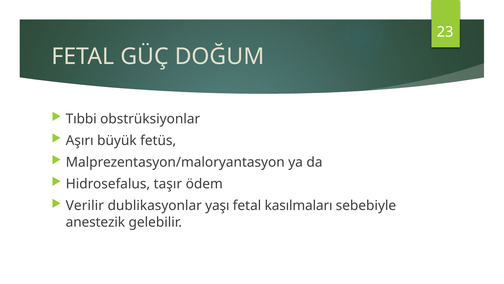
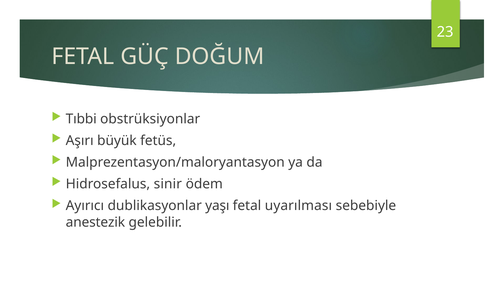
taşır: taşır -> sinir (168, 184)
Verilir: Verilir -> Ayırıcı (85, 205)
kasılmaları: kasılmaları -> uyarılması (298, 205)
